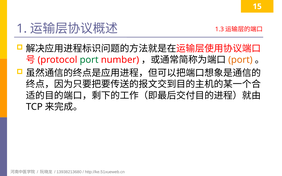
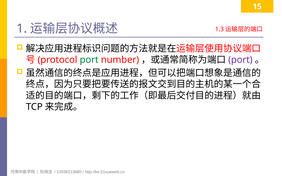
port colour: orange -> purple (240, 60)
